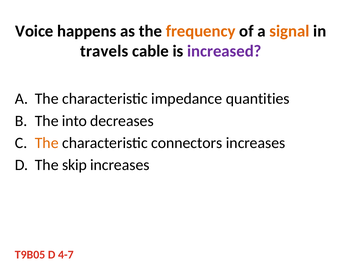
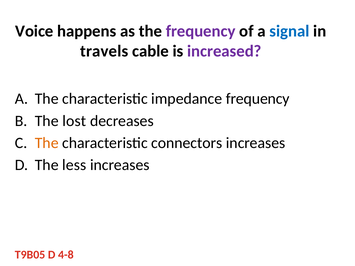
frequency colour: orange -> purple (201, 31)
signal colour: orange -> blue (289, 31)
impedance quantities: quantities -> frequency (258, 99)
into: into -> lost (74, 121)
skip: skip -> less (74, 165)
4-7: 4-7 -> 4-8 (66, 255)
